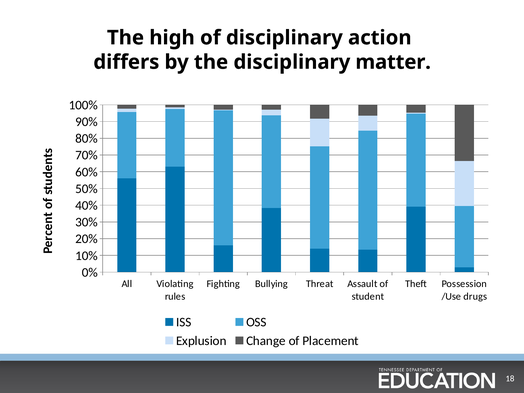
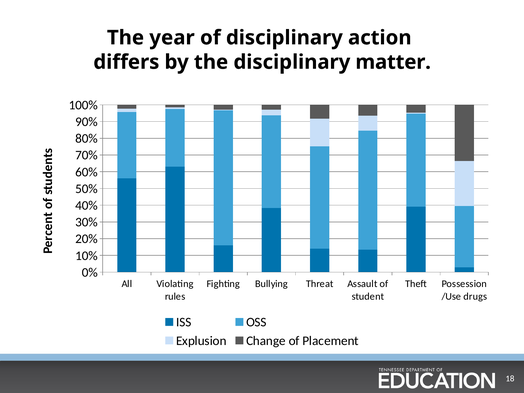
high: high -> year (172, 38)
